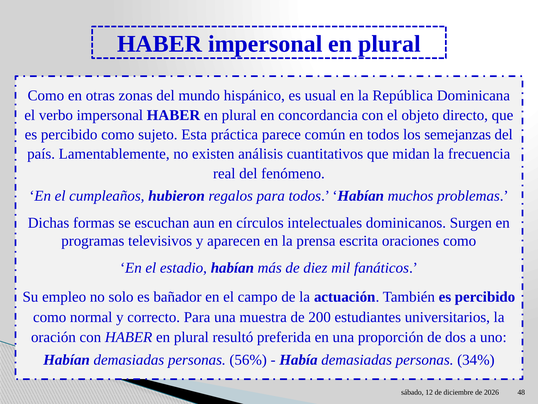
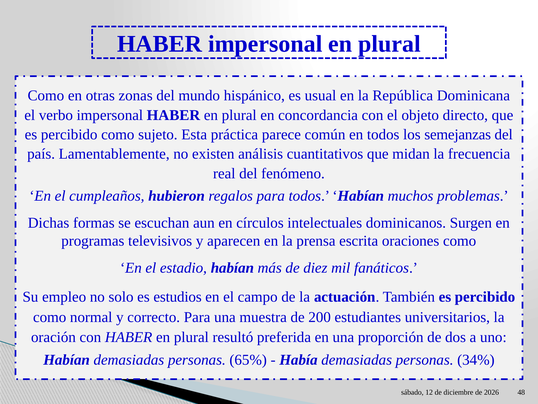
bañador: bañador -> estudios (178, 297)
56%: 56% -> 65% (248, 359)
